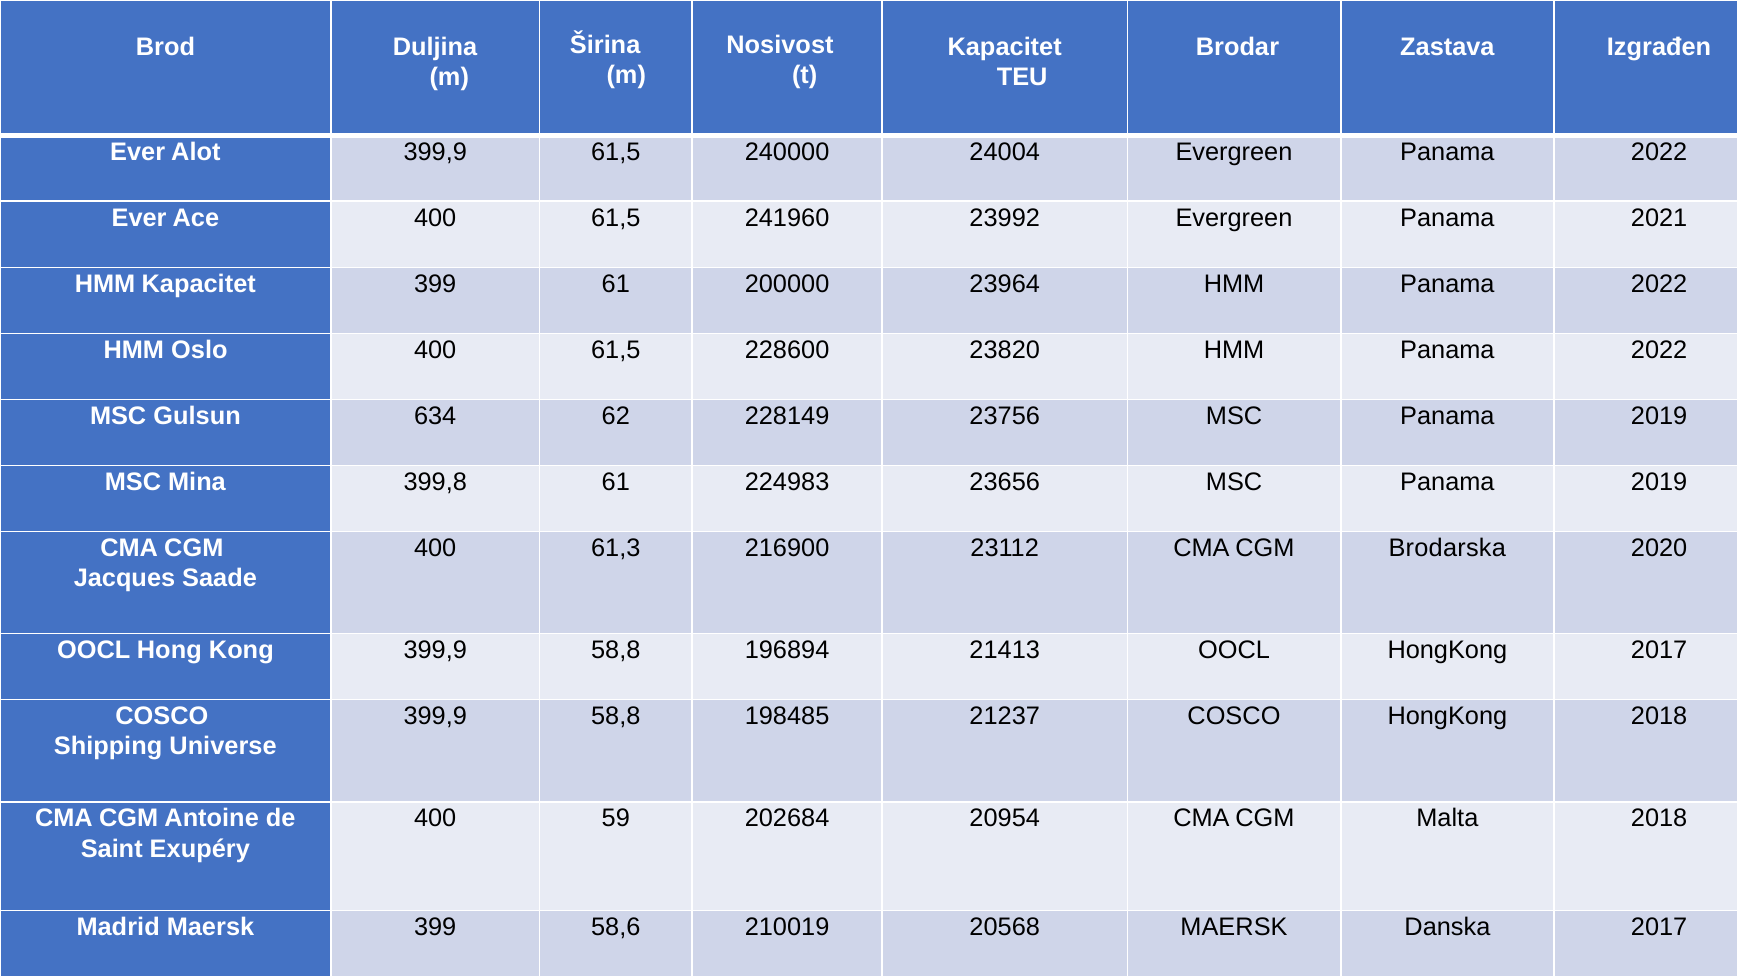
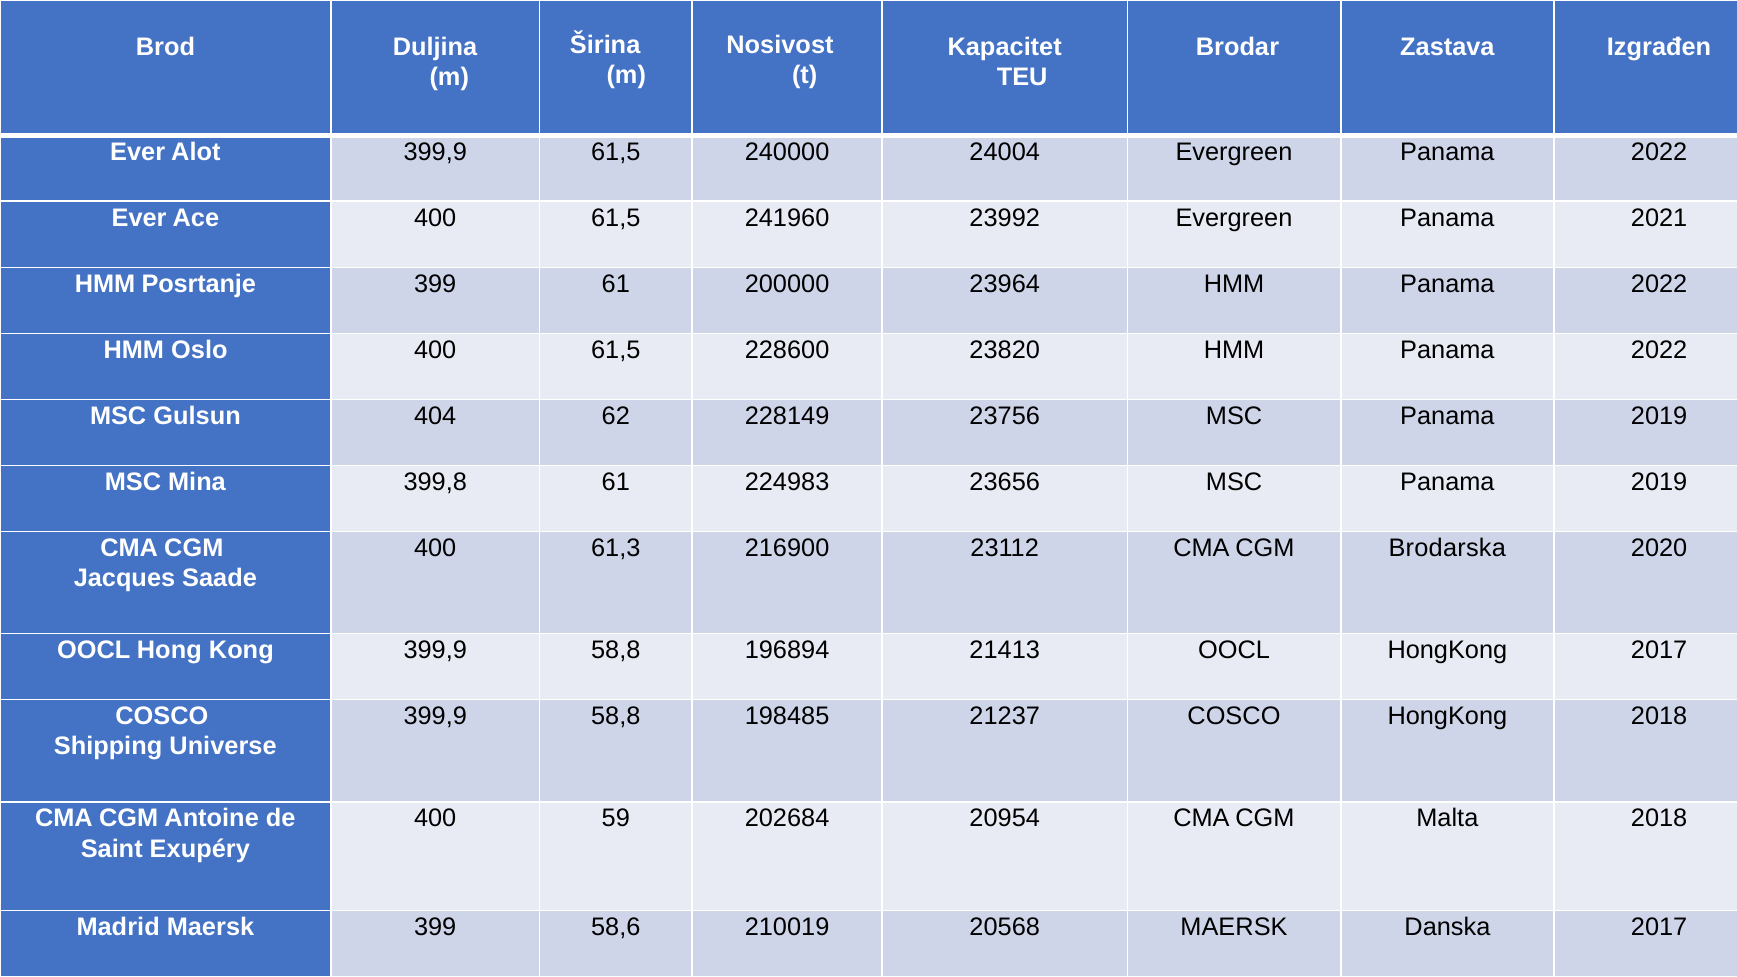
HMM Kapacitet: Kapacitet -> Posrtanje (199, 284)
634: 634 -> 404 (435, 416)
